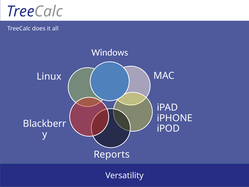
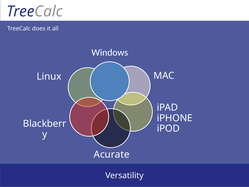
Reports: Reports -> Acurate (112, 154)
